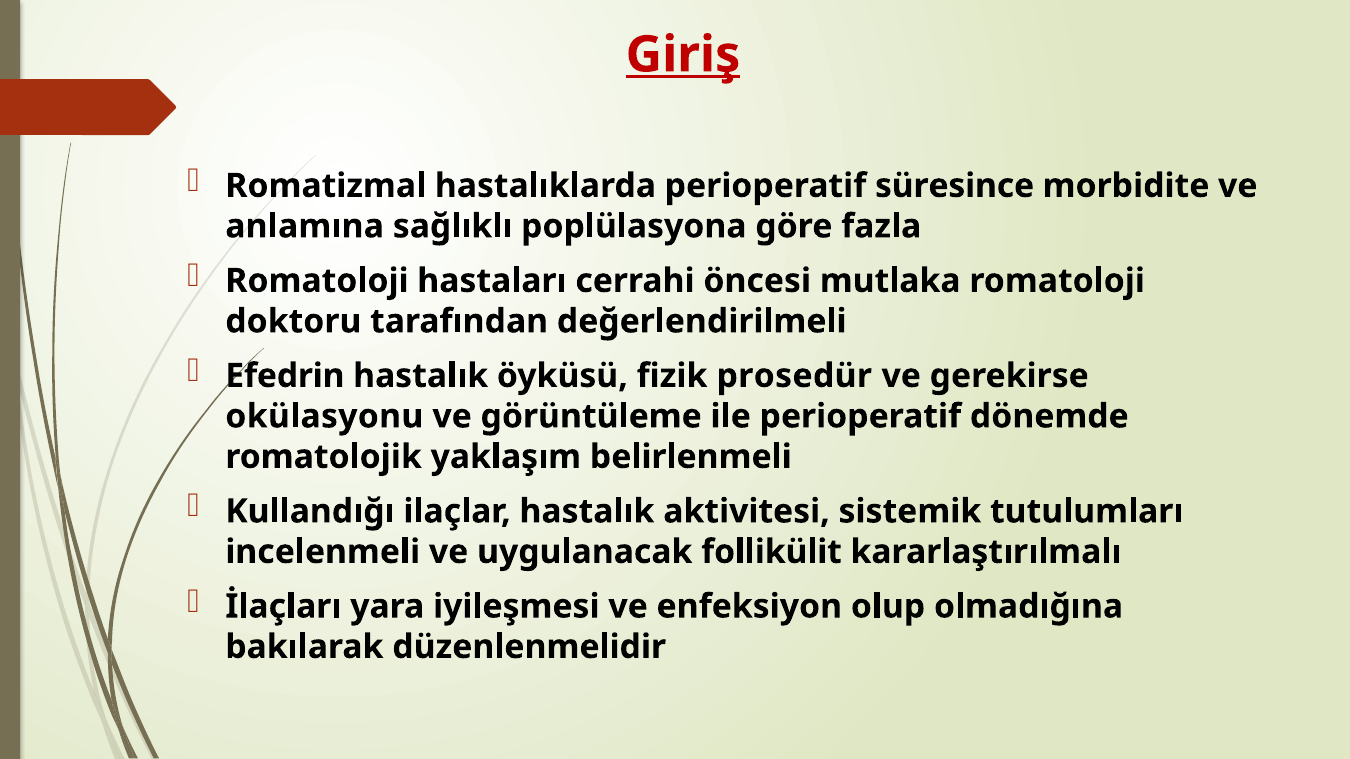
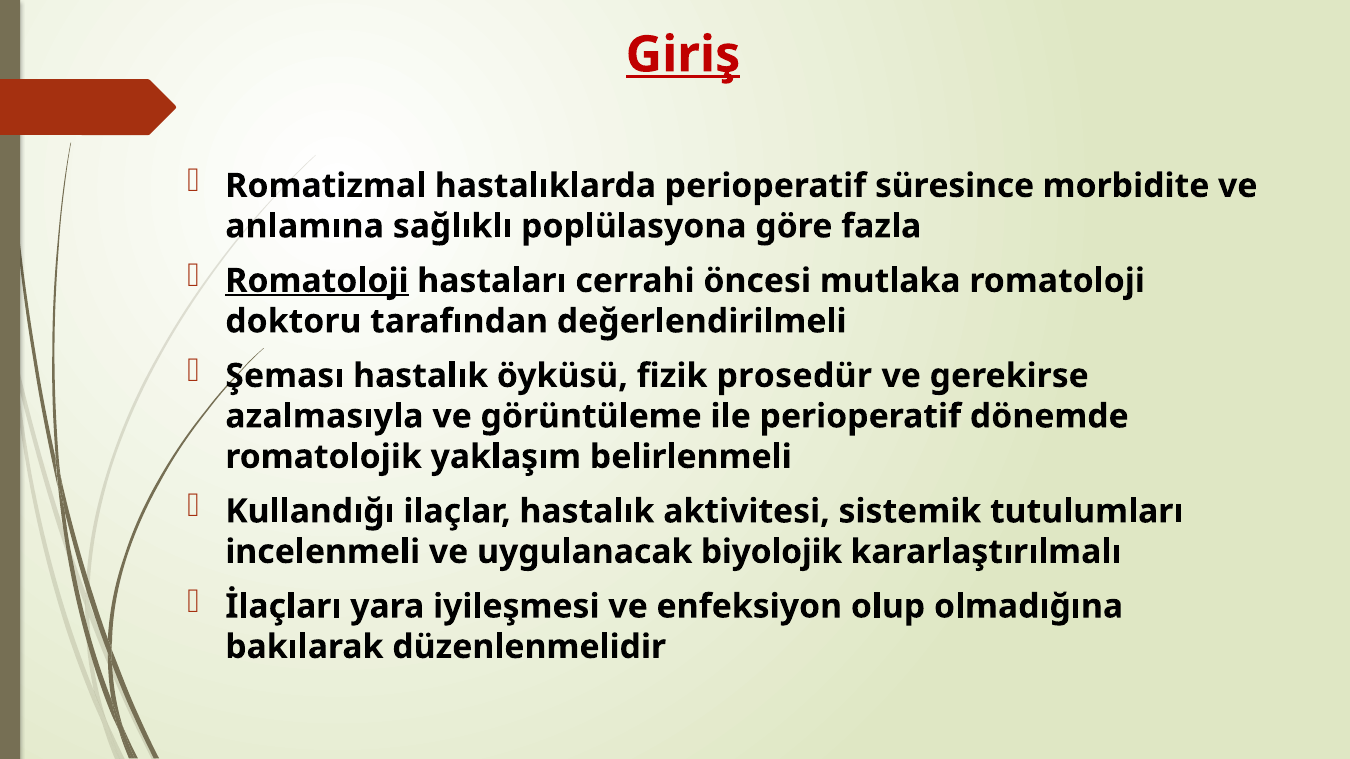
Romatoloji underline: none -> present (317, 281)
Efedrin: Efedrin -> Şeması (285, 376)
okülasyonu: okülasyonu -> azalmasıyla (324, 417)
follikülit: follikülit -> biyolojik (772, 552)
